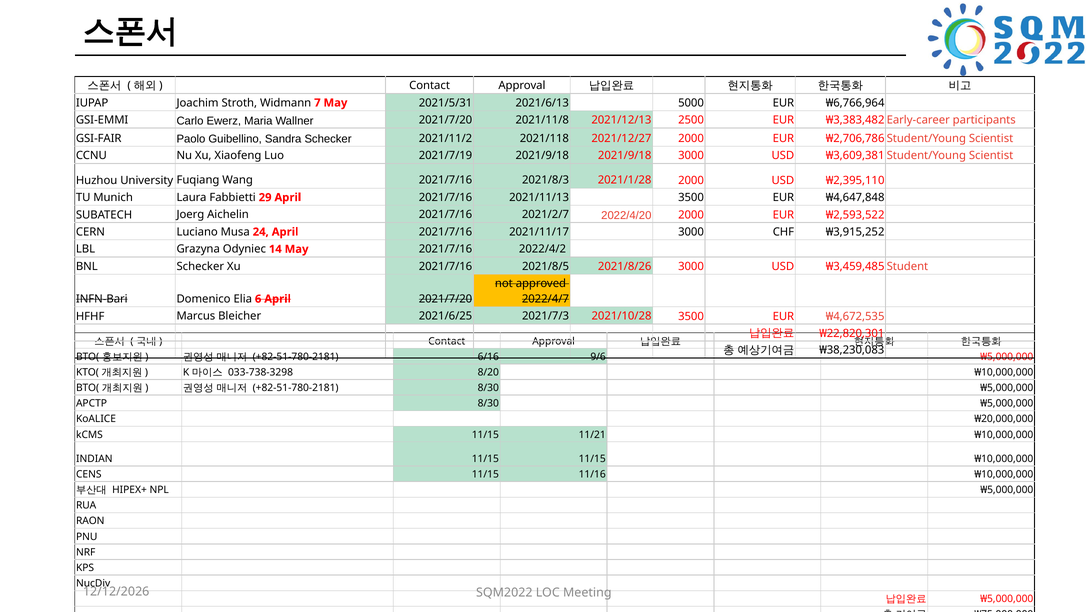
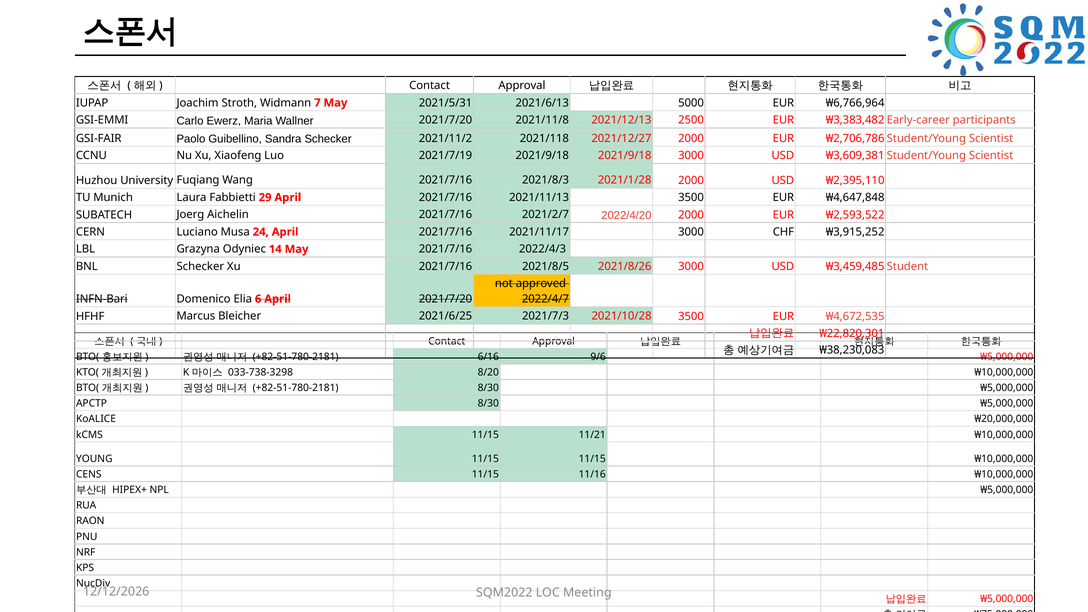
2022/4/2: 2022/4/2 -> 2022/4/3 (543, 249)
INDIAN: INDIAN -> YOUNG (94, 459)
